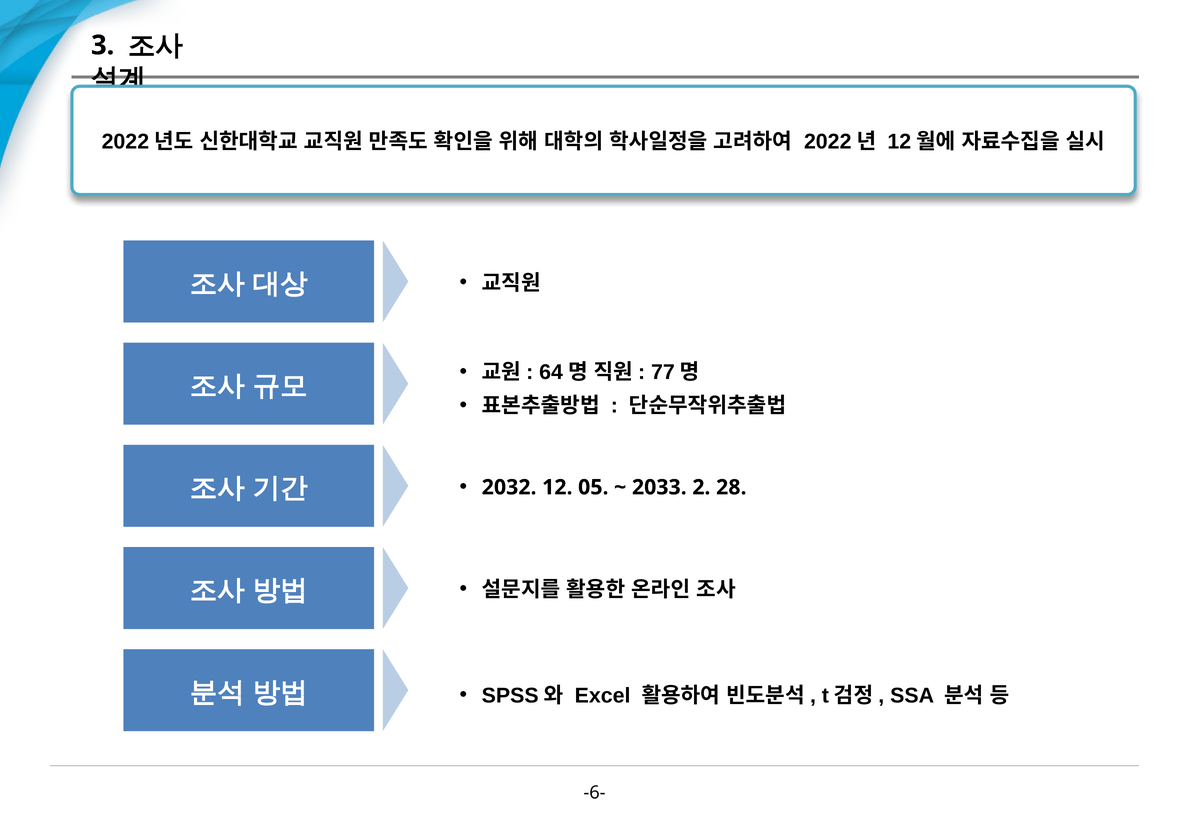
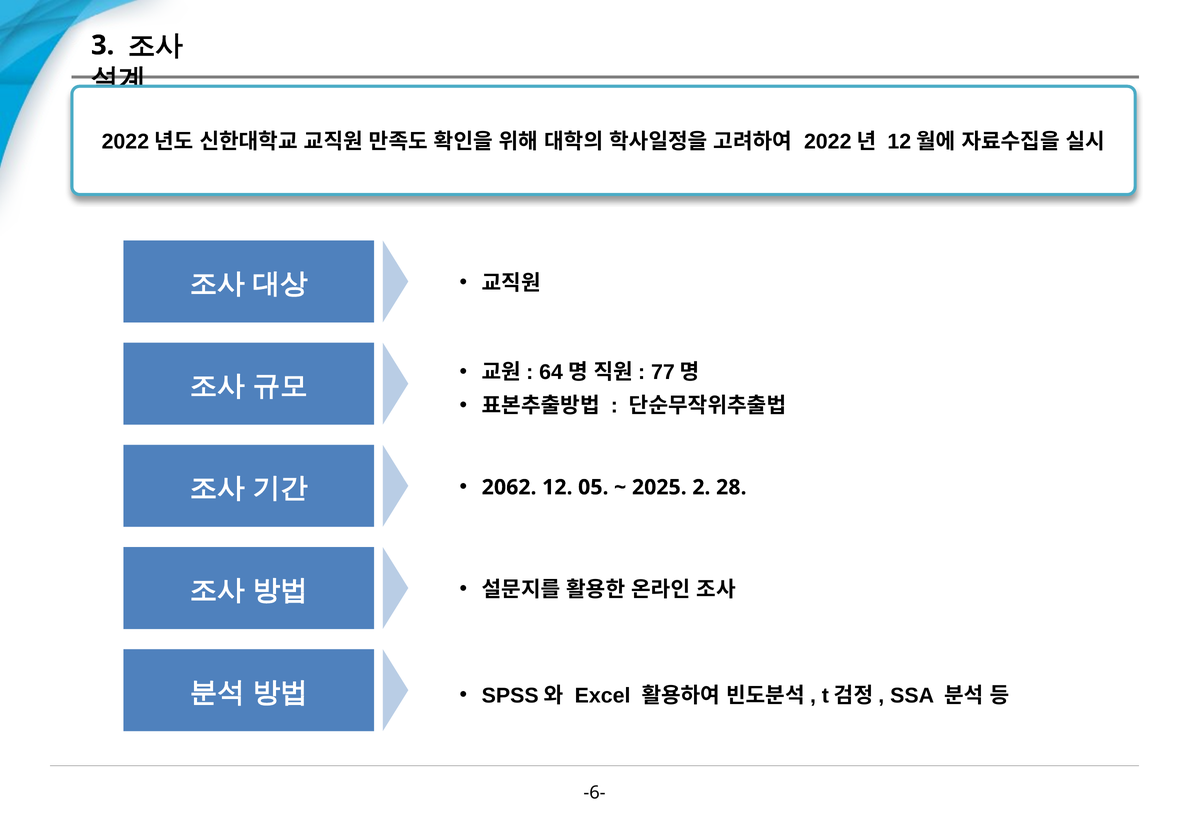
2032: 2032 -> 2062 (509, 487)
2033: 2033 -> 2025 (659, 487)
